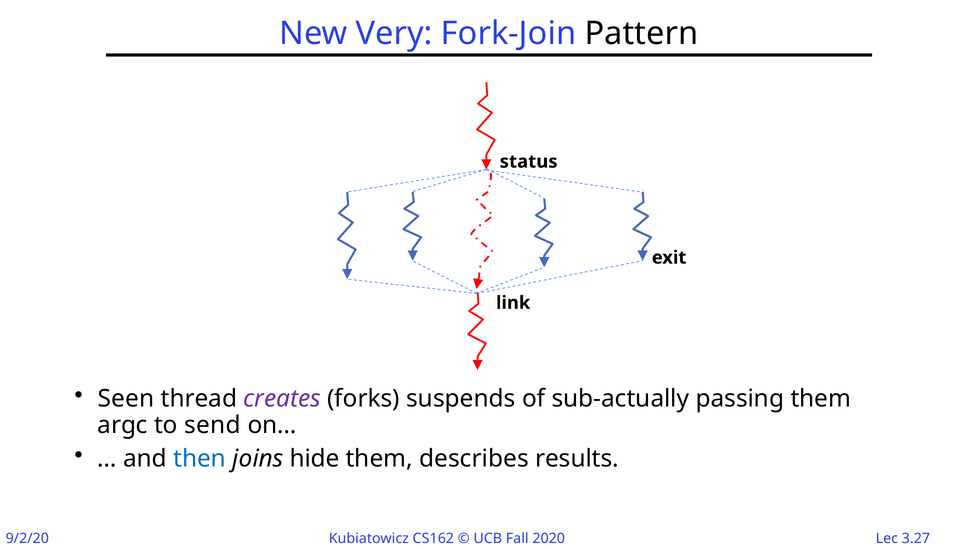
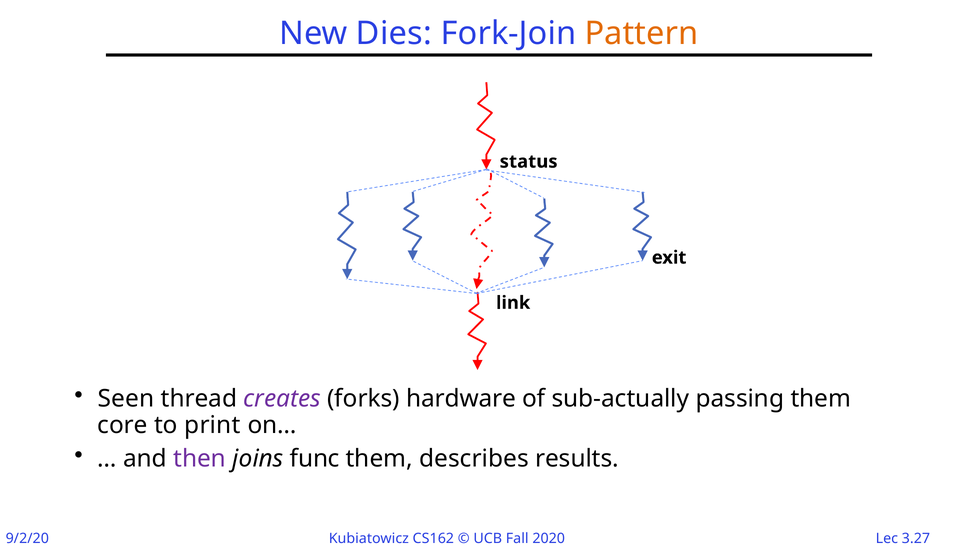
Very: Very -> Dies (394, 33)
Pattern colour: black -> orange (641, 33)
suspends: suspends -> hardware (461, 399)
argc: argc -> core (123, 425)
send: send -> print (212, 425)
then colour: blue -> purple (200, 459)
hide: hide -> func (315, 459)
